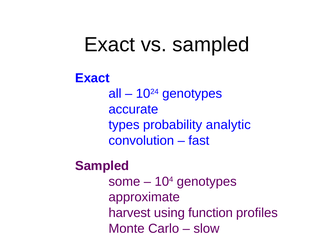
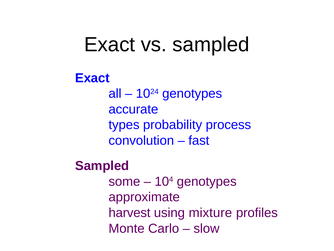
analytic: analytic -> process (228, 125)
function: function -> mixture (210, 212)
